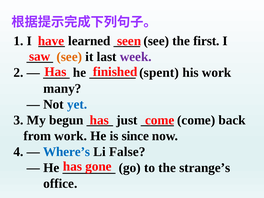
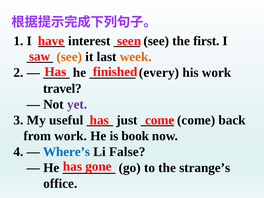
learned: learned -> interest (89, 41)
week colour: purple -> orange (136, 57)
spent: spent -> every (159, 73)
many: many -> travel (62, 88)
yet colour: blue -> purple (77, 104)
begun: begun -> useful (66, 120)
since: since -> book (135, 136)
